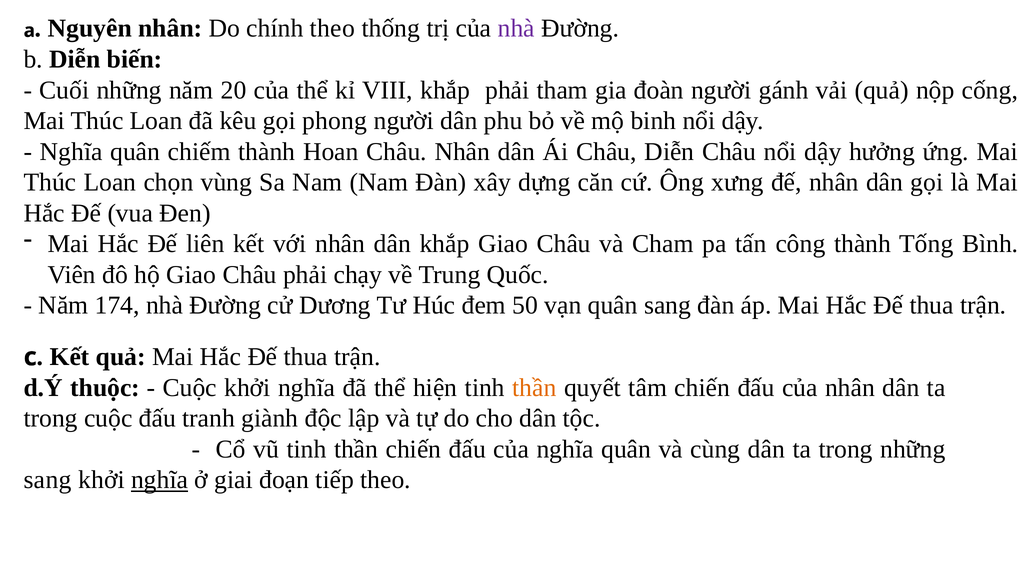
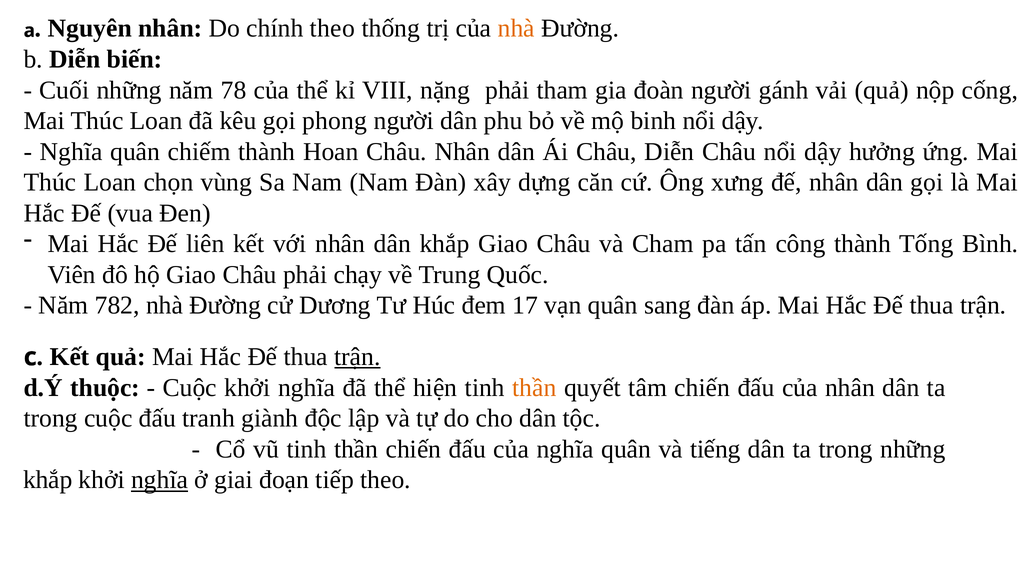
nhà colour: purple -> orange (516, 29)
20: 20 -> 78 (234, 90)
VIII khắp: khắp -> nặng (445, 90)
174: 174 -> 782 (117, 306)
50: 50 -> 17 (525, 306)
trận underline: none -> present (357, 357)
cùng: cùng -> tiếng (715, 449)
sang: sang -> khắp (48, 480)
